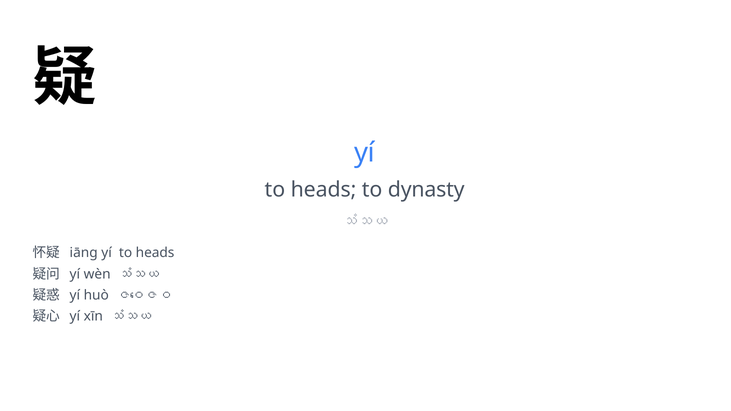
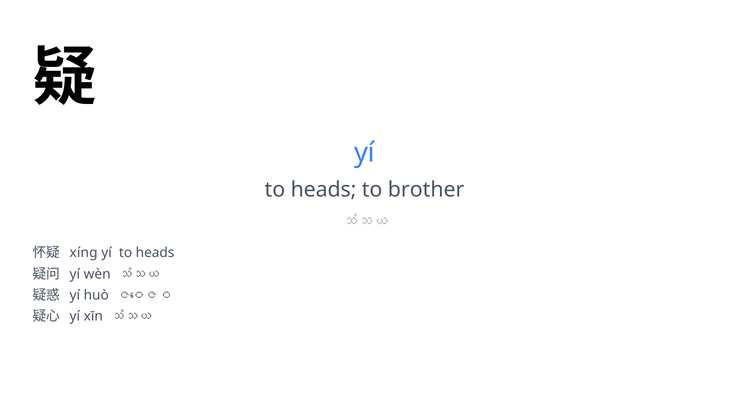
dynasty: dynasty -> brother (426, 190)
iāng: iāng -> xíng (84, 253)
